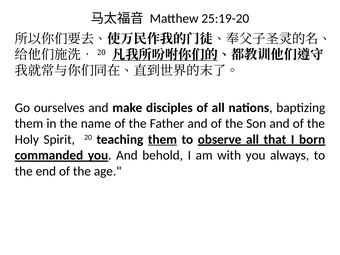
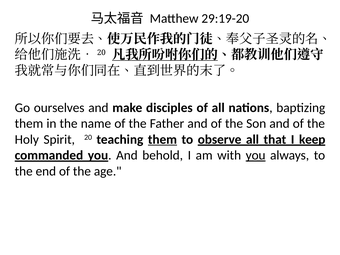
25:19-20: 25:19-20 -> 29:19-20 (225, 18)
born: born -> keep (312, 139)
you underline: none -> present (256, 155)
